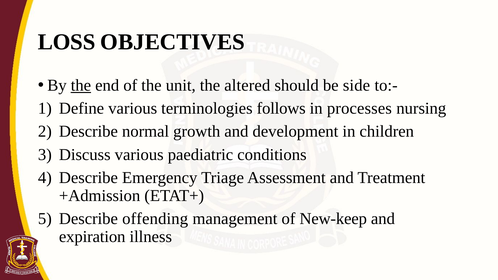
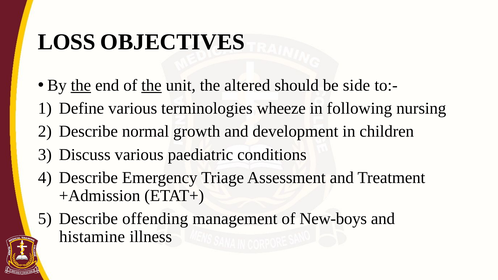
the underline: none -> present (151, 85)
follows: follows -> wheeze (281, 108)
processes: processes -> following (359, 108)
New-keep: New-keep -> New-boys (333, 219)
expiration: expiration -> histamine (92, 237)
